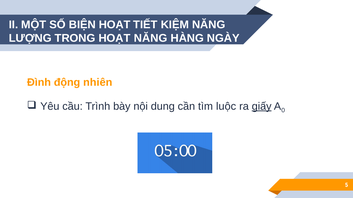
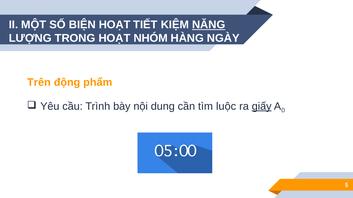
NĂNG underline: none -> present (209, 25)
HOẠT NĂNG: NĂNG -> NHÓM (151, 38)
Đình: Đình -> Trên (39, 83)
nhiên: nhiên -> phẩm (98, 83)
